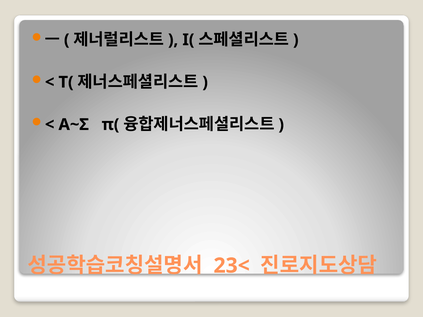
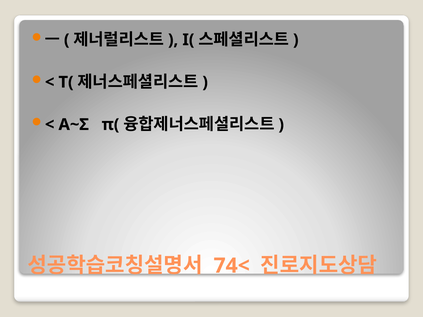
23<: 23< -> 74< (232, 266)
